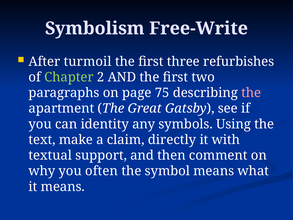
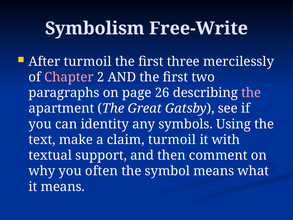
refurbishes: refurbishes -> mercilessly (239, 61)
Chapter colour: light green -> pink (69, 77)
75: 75 -> 26 (162, 93)
claim directly: directly -> turmoil (172, 140)
